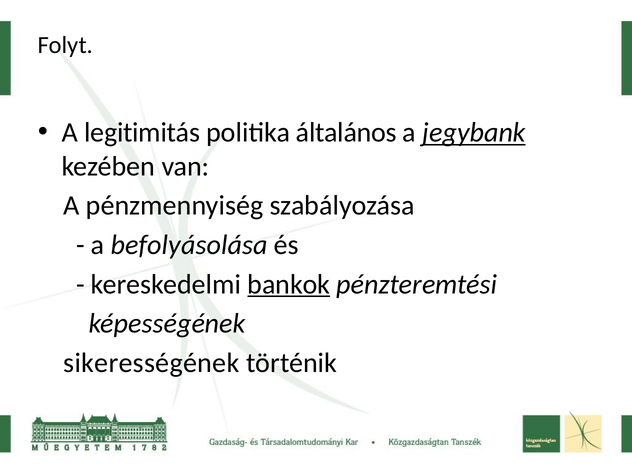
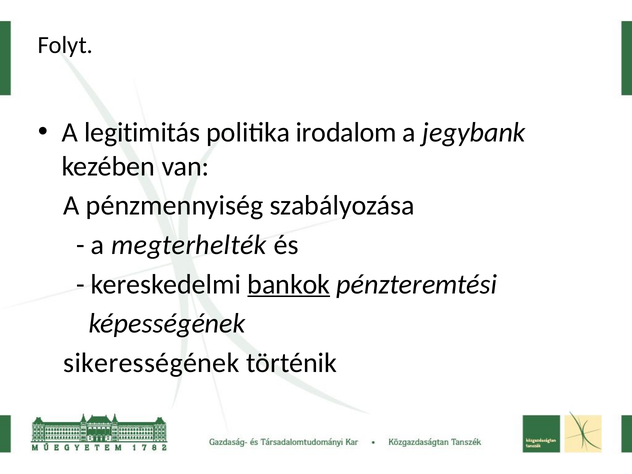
általános: általános -> irodalom (346, 133)
jegybank underline: present -> none (474, 133)
befolyásolása: befolyásolása -> megterhelték (189, 245)
